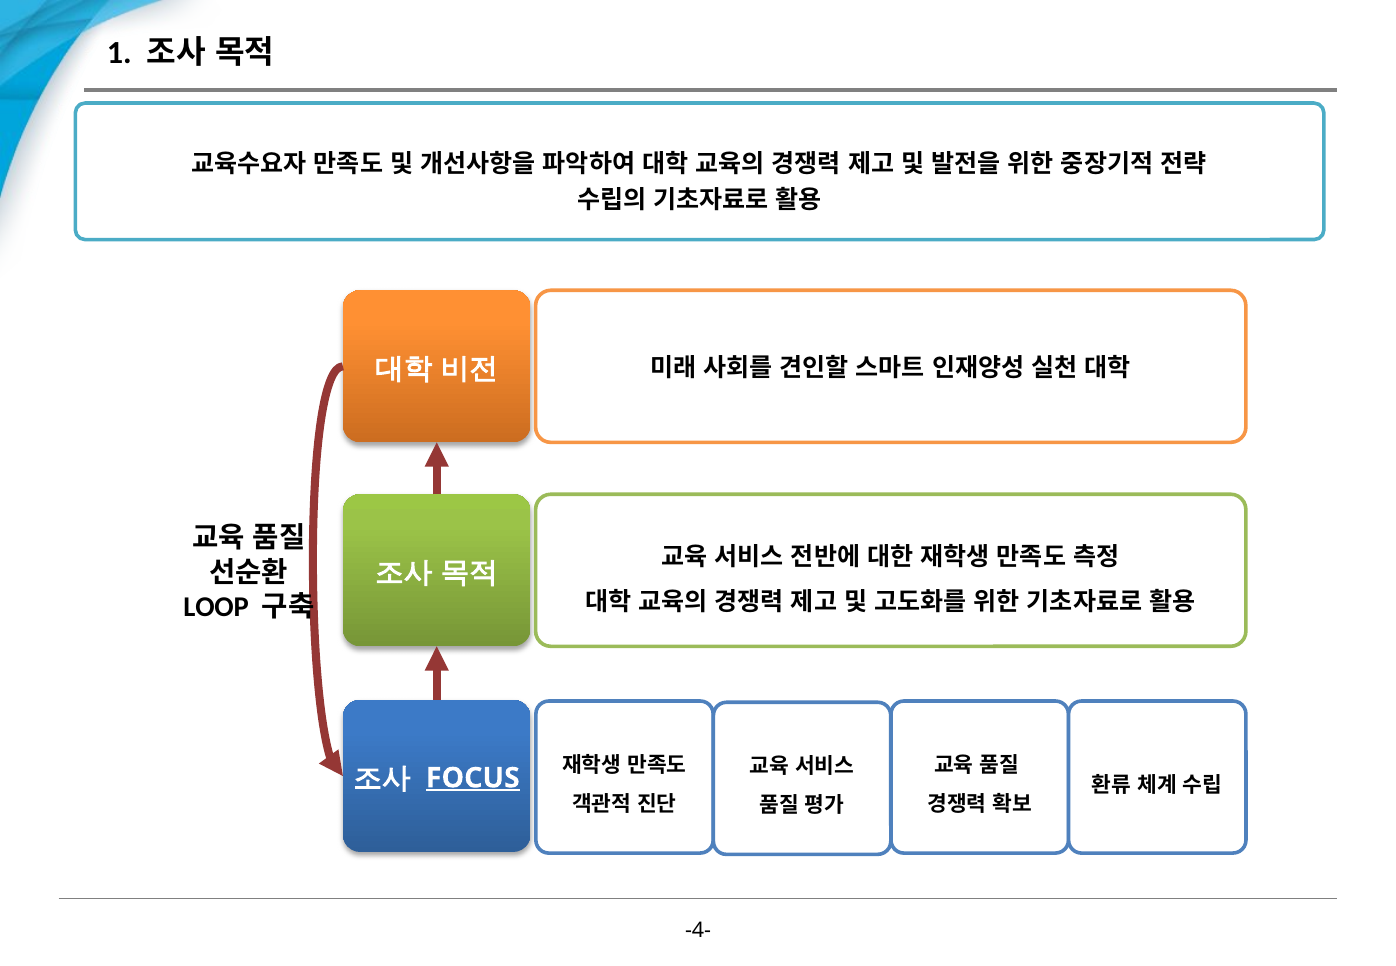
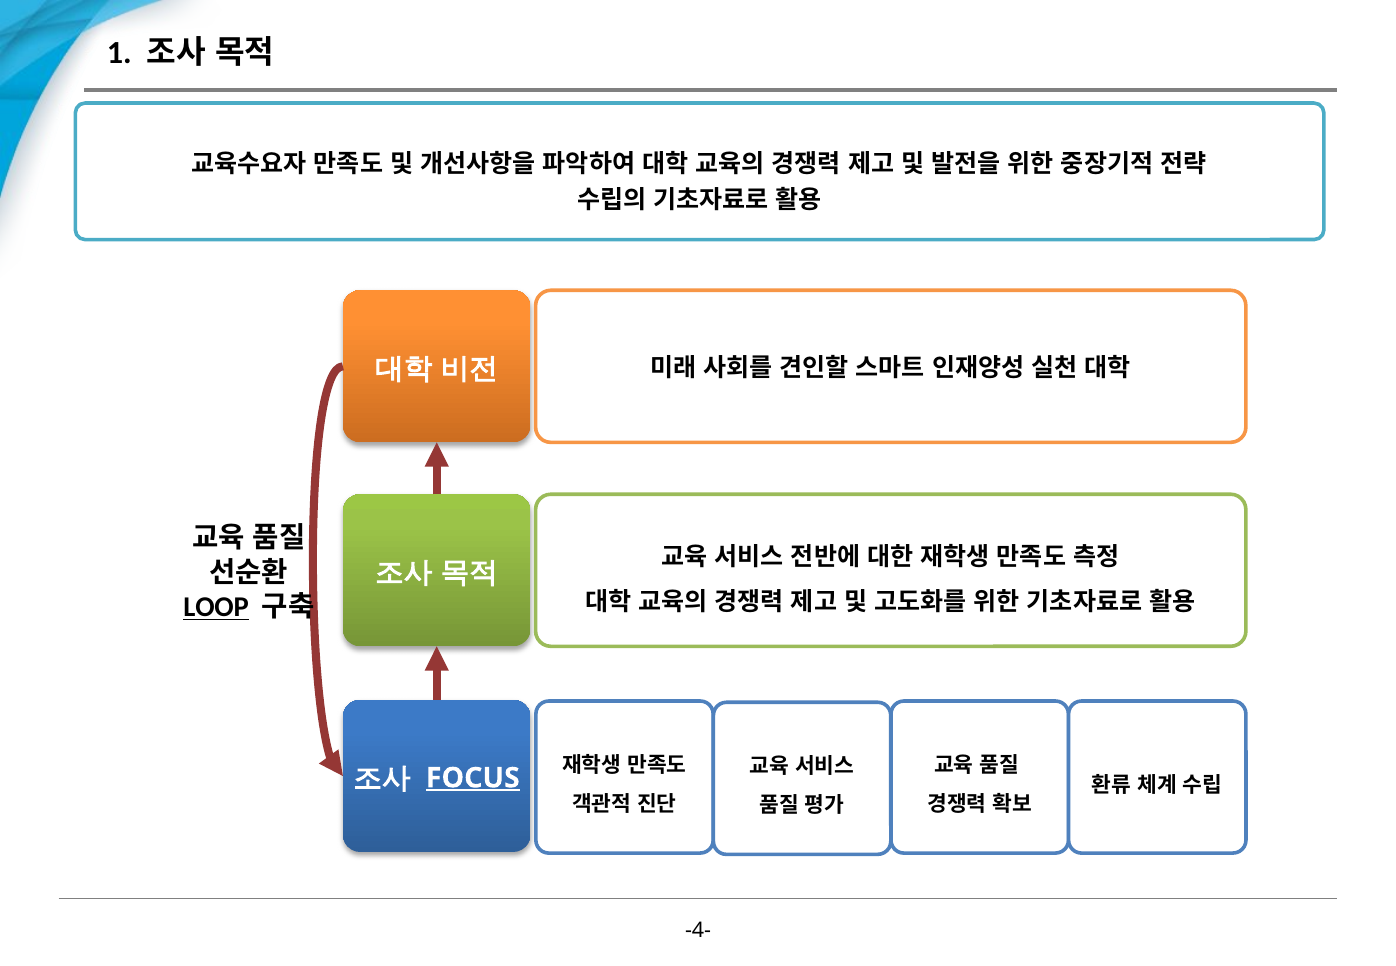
LOOP underline: none -> present (216, 607)
